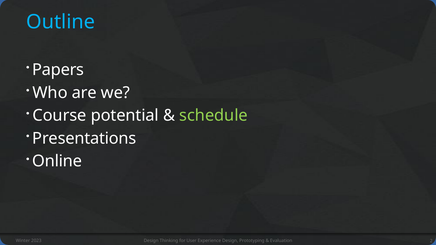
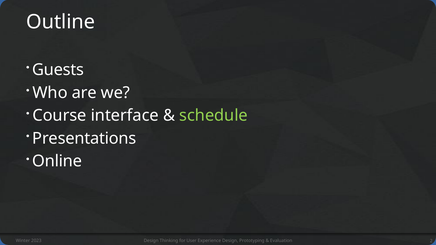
Outline colour: light blue -> white (61, 22)
Papers: Papers -> Guests (58, 70)
potential: potential -> interface (125, 116)
